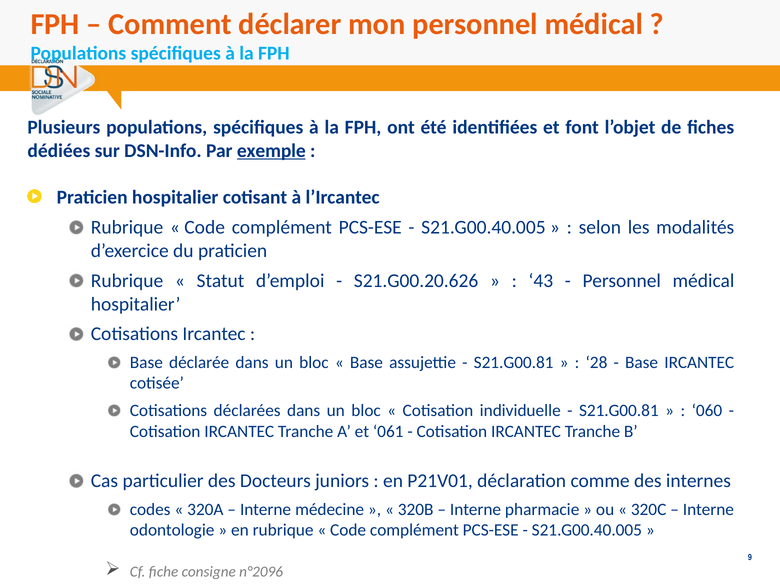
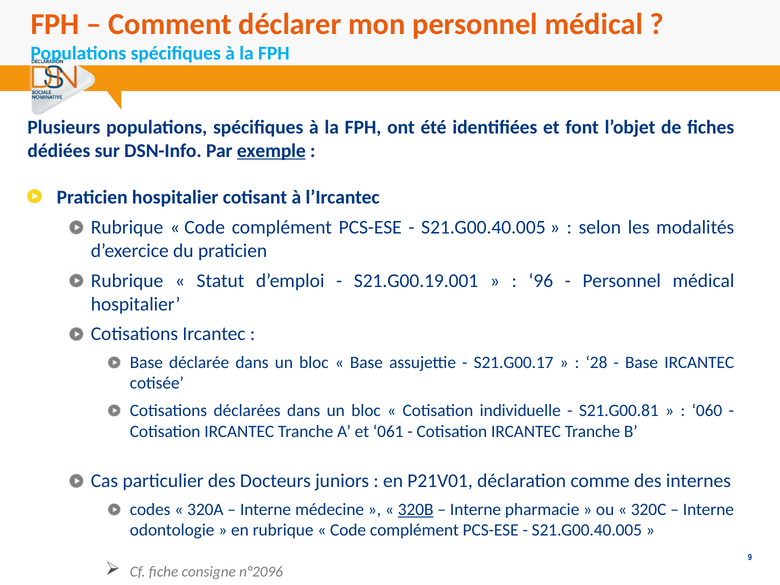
S21.G00.20.626: S21.G00.20.626 -> S21.G00.19.001 (416, 281)
43: 43 -> 96 (541, 281)
S21.G00.81: S21.G00.81 -> S21.G00.17 (514, 362)
320B underline: none -> present (416, 509)
